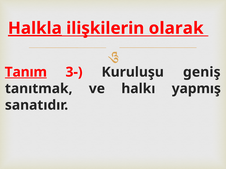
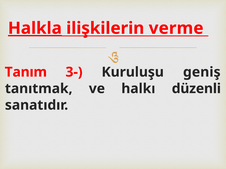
olarak: olarak -> verme (176, 28)
Tanım underline: present -> none (26, 72)
yapmış: yapmış -> düzenli (196, 89)
